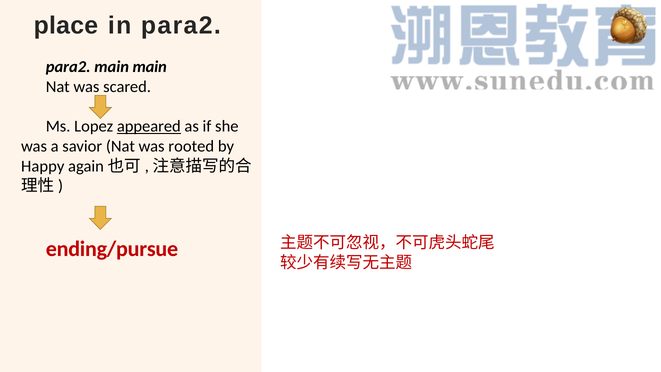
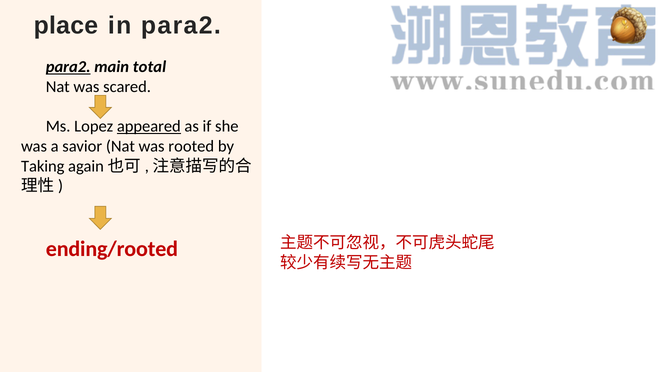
para2 underline: none -> present (68, 67)
main main: main -> total (150, 67)
Happy: Happy -> Taking (43, 166)
ending/pursue: ending/pursue -> ending/rooted (112, 249)
